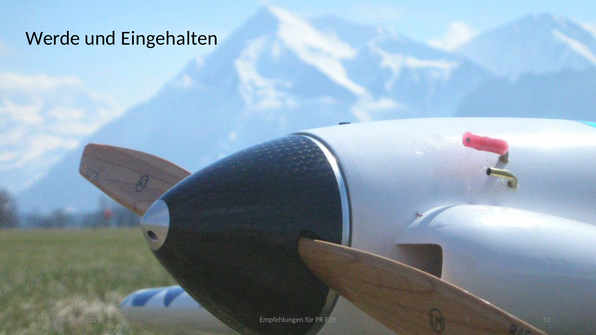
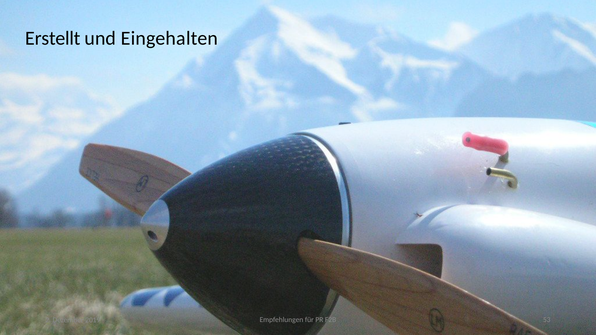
Werde: Werde -> Erstellt (53, 38)
